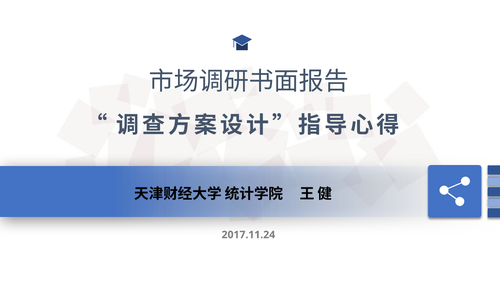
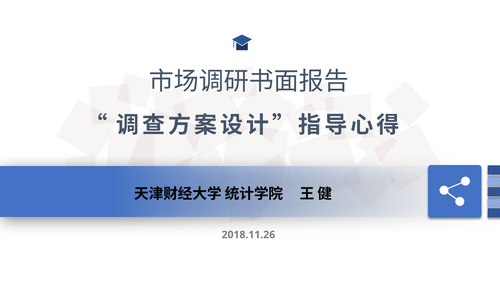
2017.11.24: 2017.11.24 -> 2018.11.26 (248, 235)
